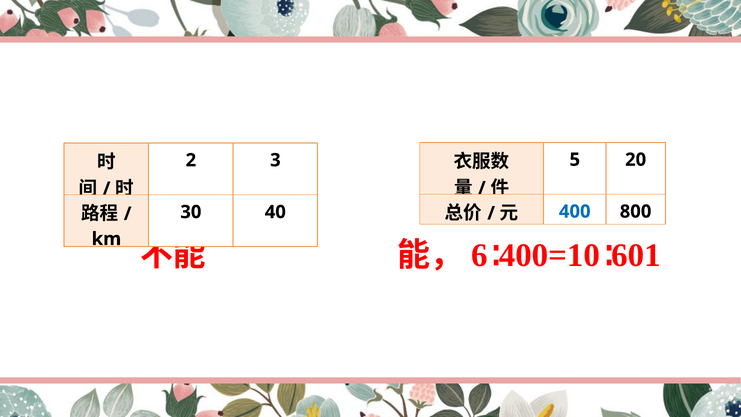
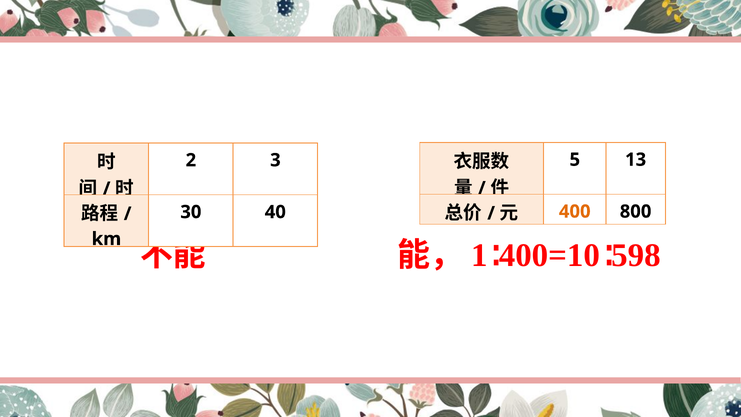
20: 20 -> 13 (636, 160)
400 colour: blue -> orange (575, 211)
6: 6 -> 1 (479, 255)
601: 601 -> 598 (636, 255)
